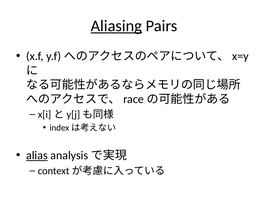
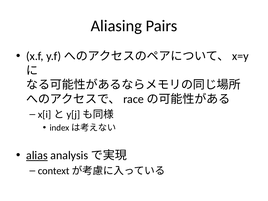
Aliasing underline: present -> none (116, 26)
